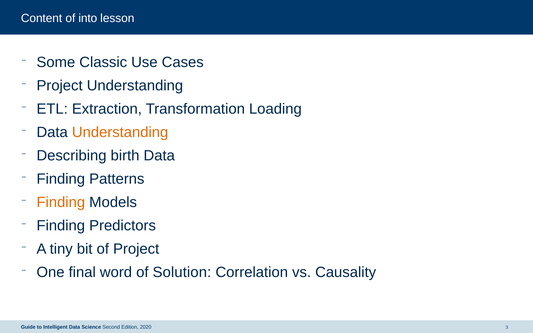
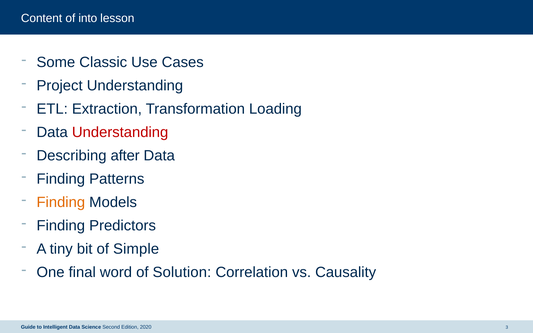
Understanding colour: orange -> red (120, 132)
birth: birth -> after (125, 156)
of Project: Project -> Simple (136, 249)
